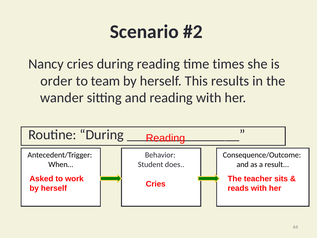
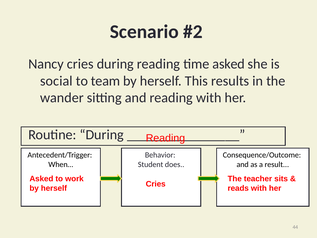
time times: times -> asked (229, 64)
order: order -> social (56, 81)
